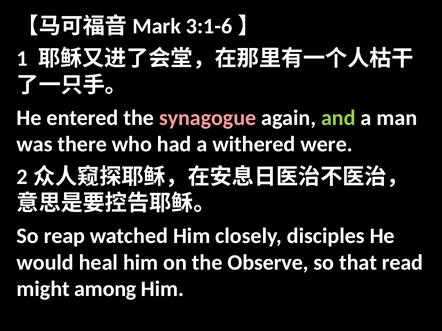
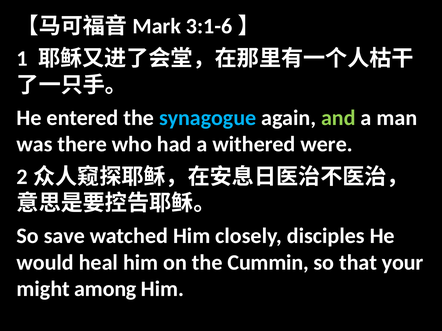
synagogue colour: pink -> light blue (208, 118)
reap: reap -> save (64, 236)
Observe: Observe -> Cummin (268, 263)
read: read -> your (403, 263)
